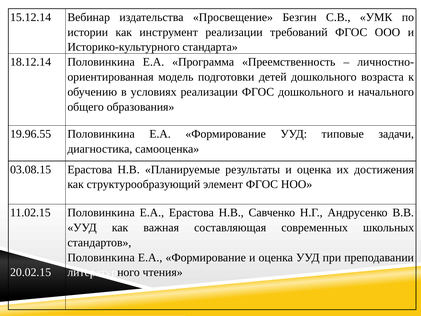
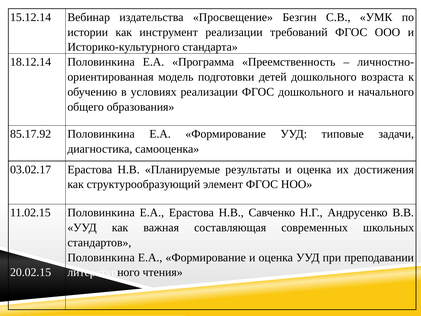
19.96.55: 19.96.55 -> 85.17.92 (31, 134)
03.08.15: 03.08.15 -> 03.02.17 (31, 169)
